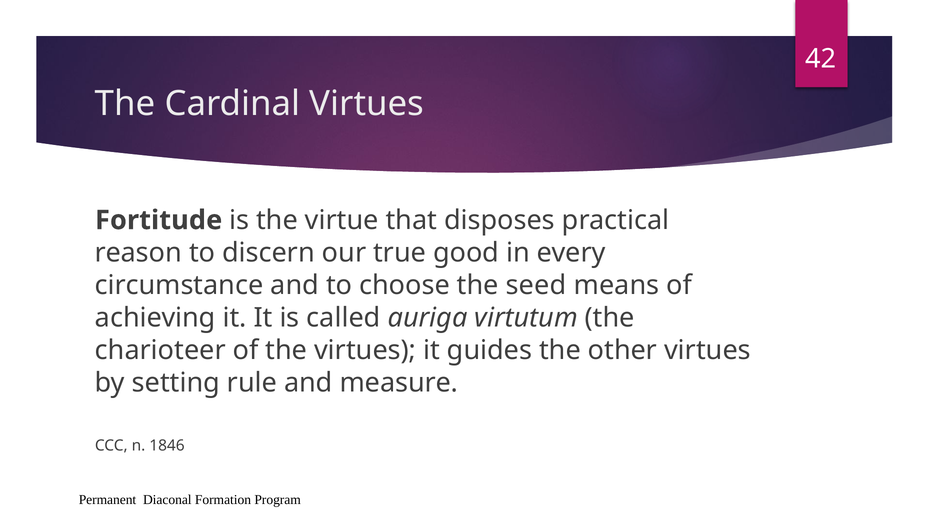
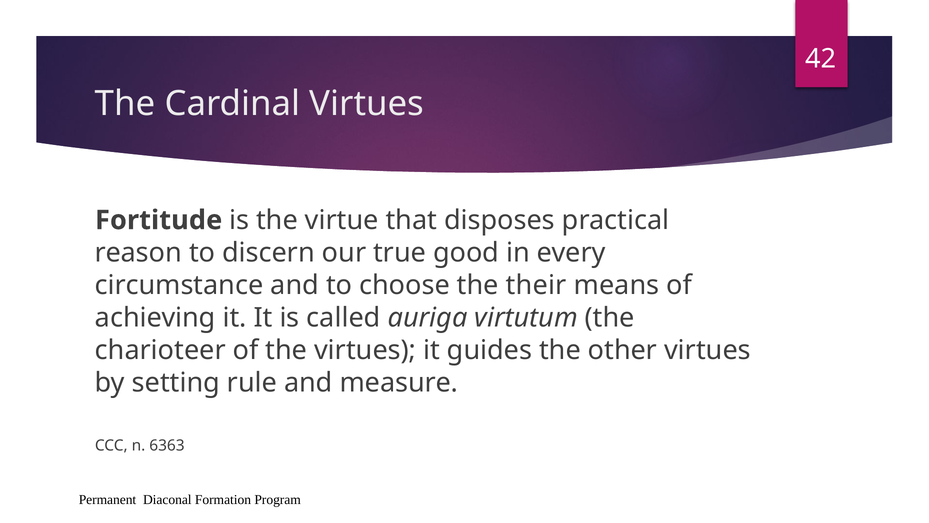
seed: seed -> their (536, 285)
1846: 1846 -> 6363 (167, 445)
